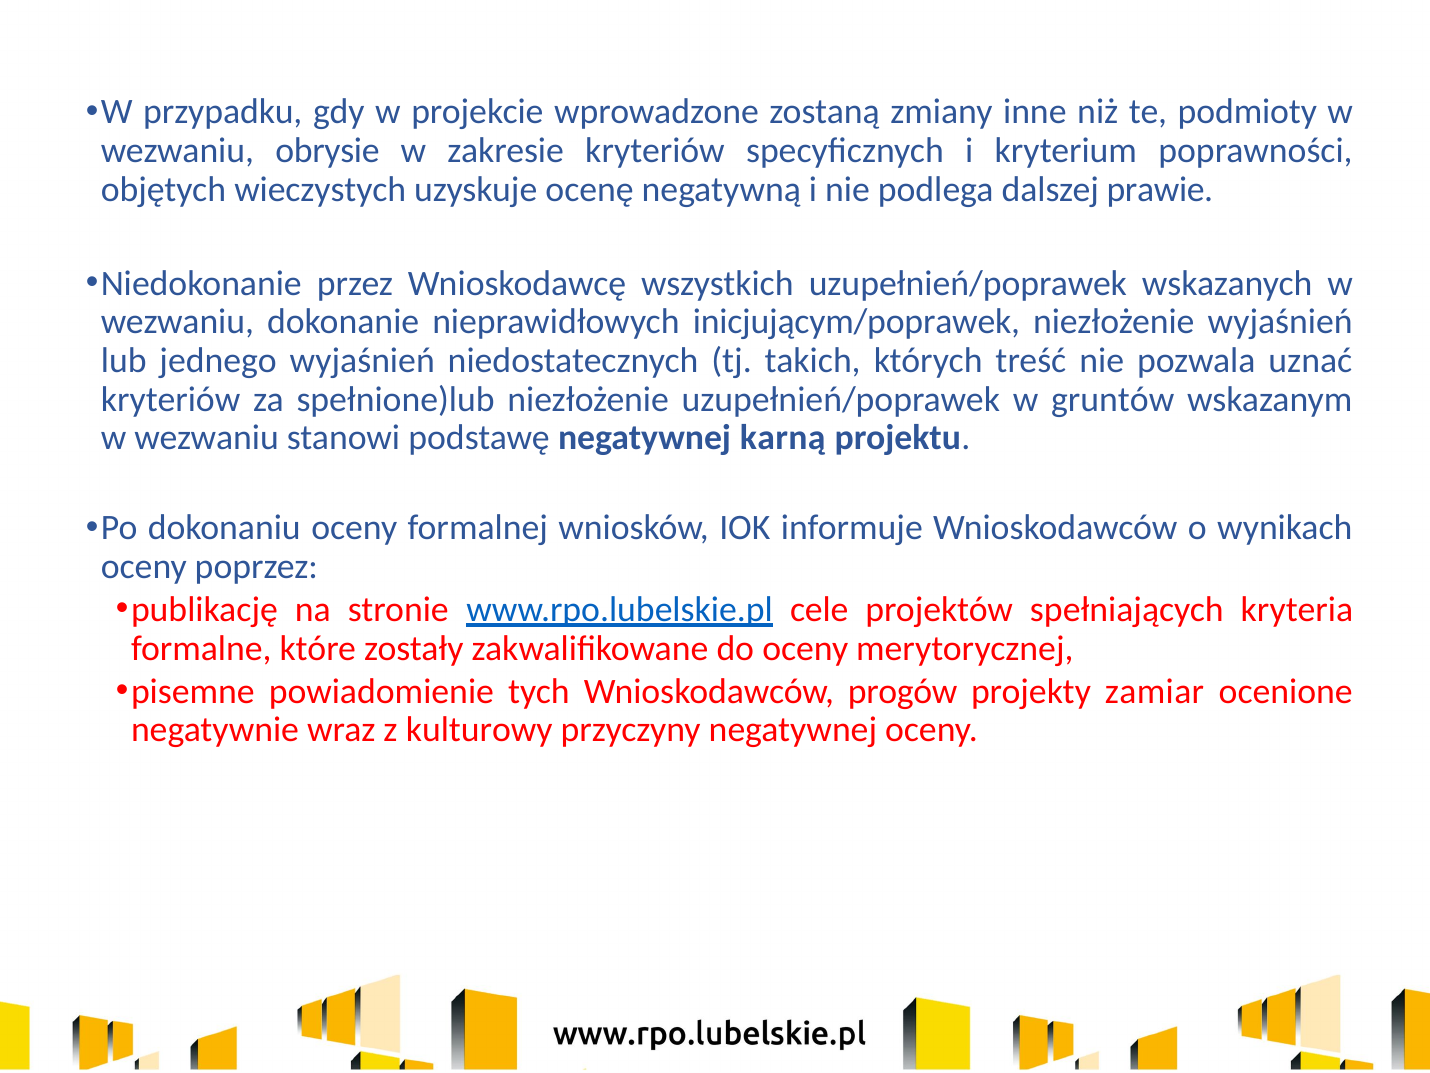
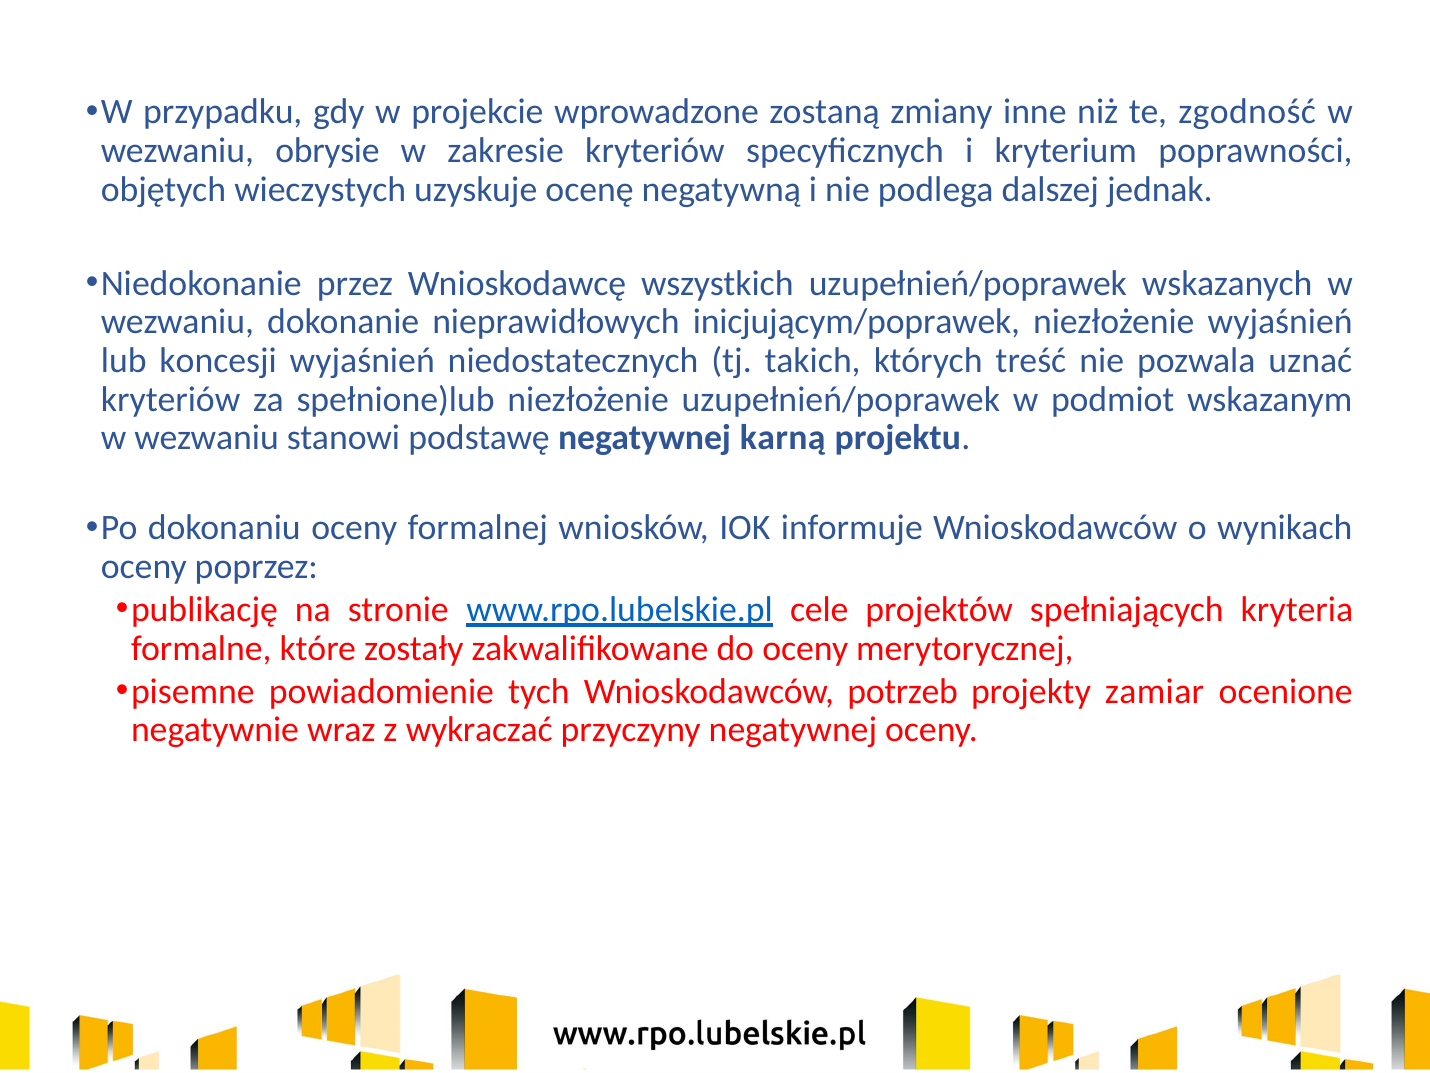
podmioty: podmioty -> zgodność (1247, 112)
prawie: prawie -> jednak (1160, 189)
jednego: jednego -> koncesji (218, 361)
gruntów: gruntów -> podmiot (1113, 399)
progów: progów -> potrzeb (903, 691)
kulturowy: kulturowy -> wykraczać (479, 730)
